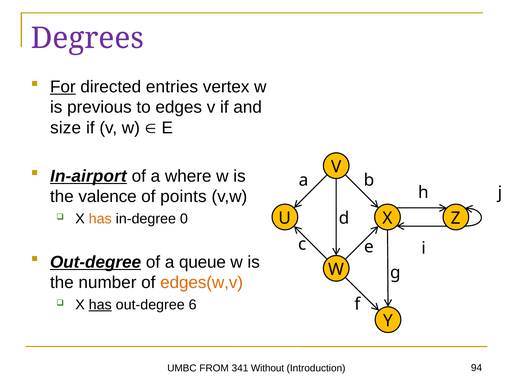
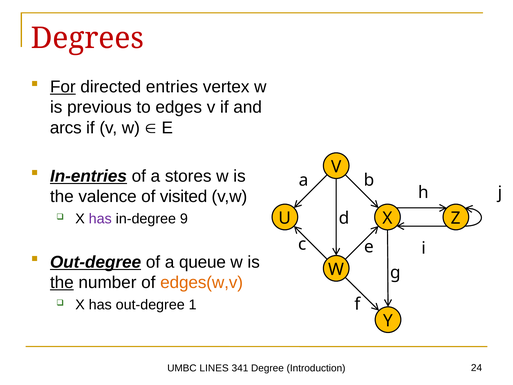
Degrees colour: purple -> red (87, 38)
size: size -> arcs (66, 128)
In-airport: In-airport -> In-entries (88, 176)
where: where -> stores (188, 176)
points: points -> visited (184, 196)
has colour: orange -> purple (100, 219)
0: 0 -> 9 (184, 219)
the underline: none -> present (62, 282)
has underline: present -> none (100, 305)
6: 6 -> 1 (193, 305)
FROM: FROM -> LINES (214, 368)
Without: Without -> Degree (267, 368)
94: 94 -> 24 (477, 368)
